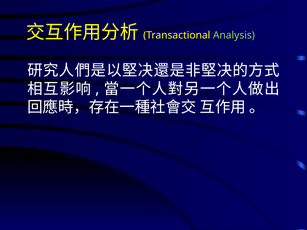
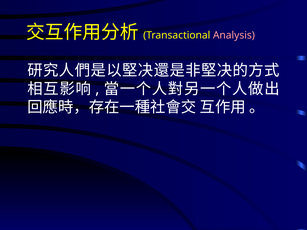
Analysis colour: light green -> pink (234, 35)
